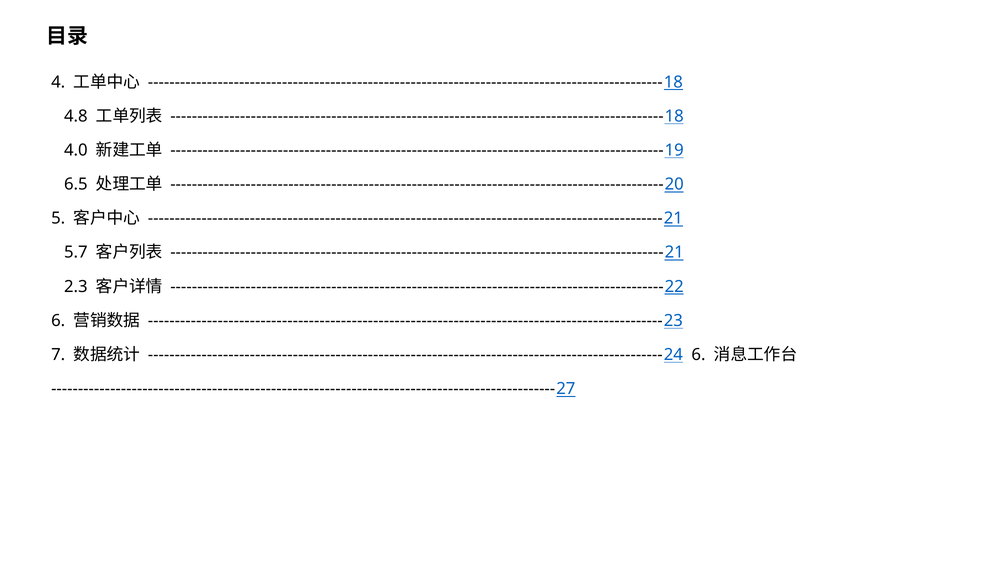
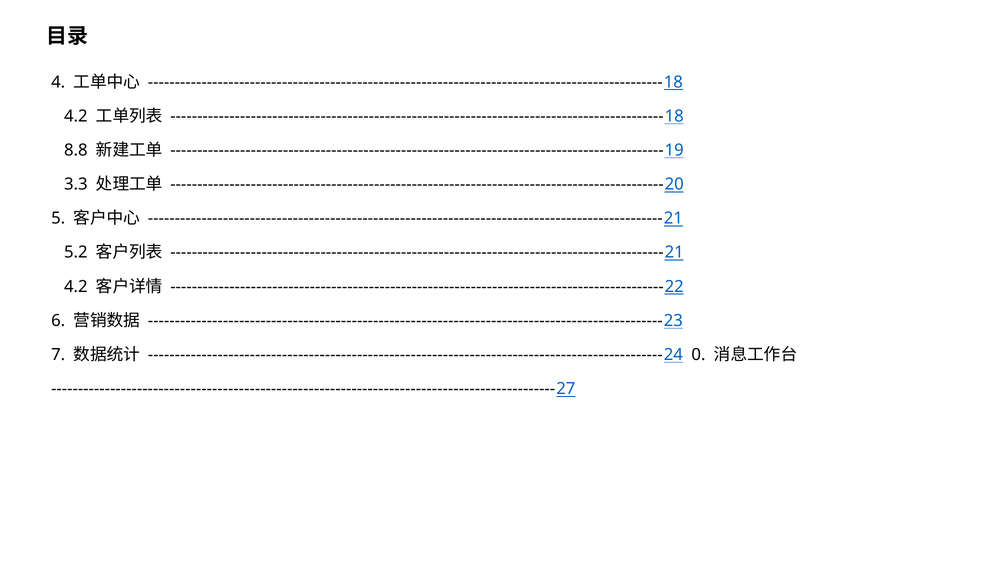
4.8: 4.8 -> 4.2 (76, 116)
4.0: 4.0 -> 8.8 (76, 150)
6.5: 6.5 -> 3.3 (76, 184)
5.7: 5.7 -> 5.2 (76, 252)
2.3: 2.3 -> 4.2 (76, 286)
------------------------------------------------------------------------------------------------24 6: 6 -> 0 (698, 354)
